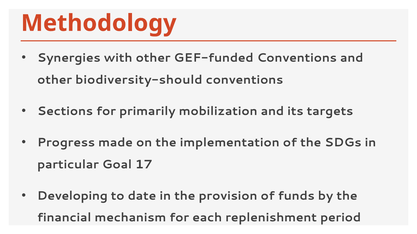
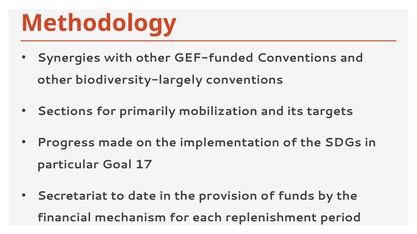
biodiversity-should: biodiversity-should -> biodiversity-largely (139, 80)
Developing: Developing -> Secretariat (72, 196)
